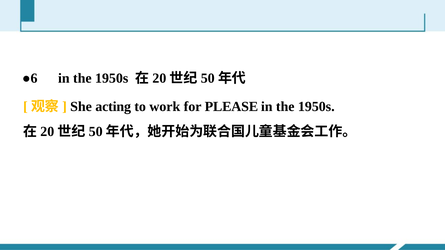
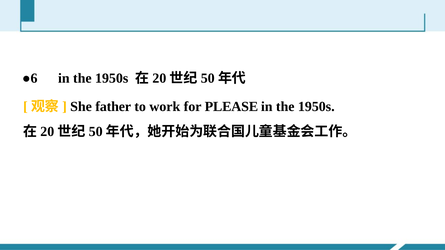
acting: acting -> father (113, 107)
